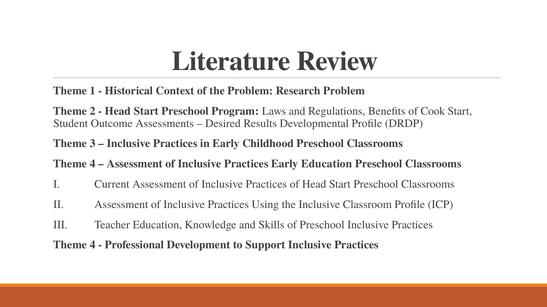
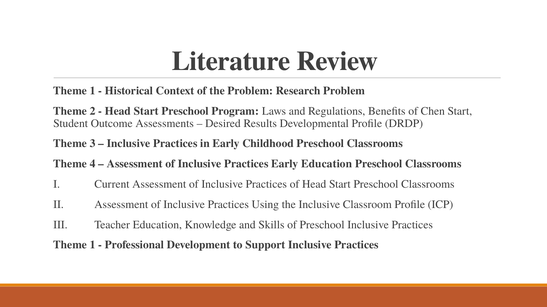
Cook: Cook -> Chen (433, 111)
4: 4 -> 1 (93, 245)
